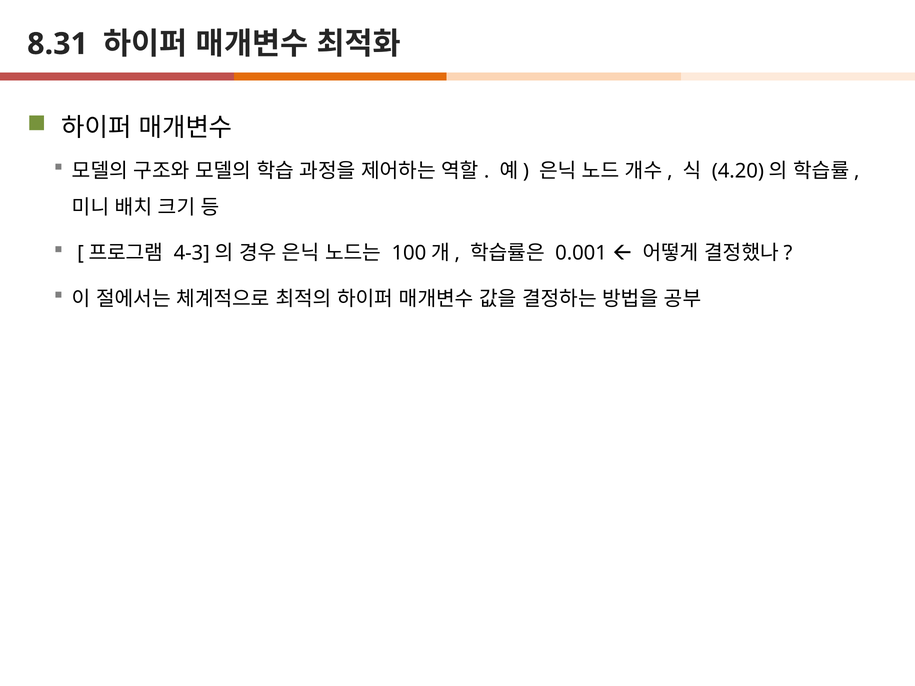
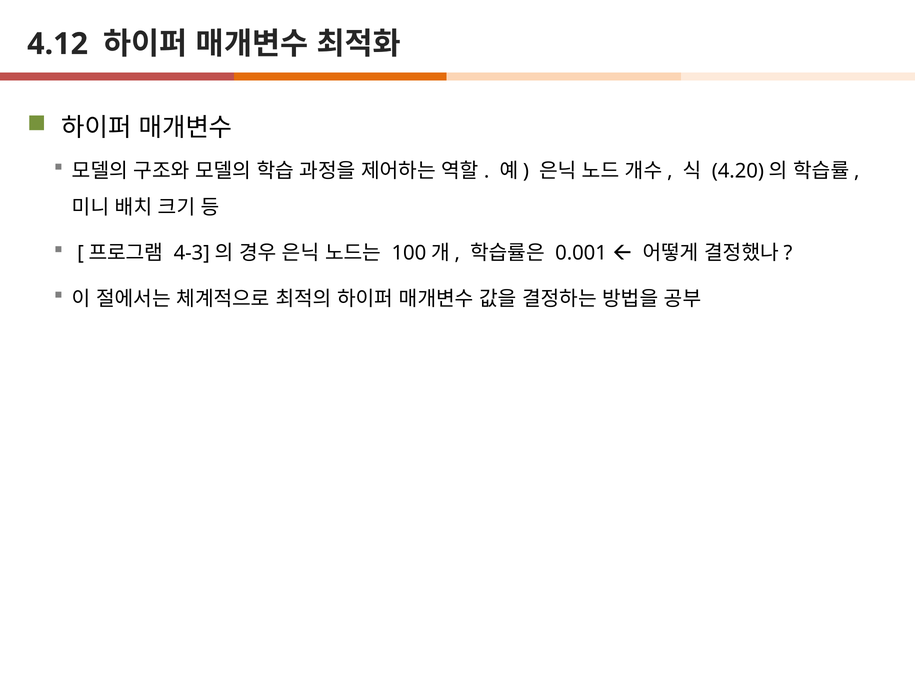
8.31: 8.31 -> 4.12 (58, 44)
